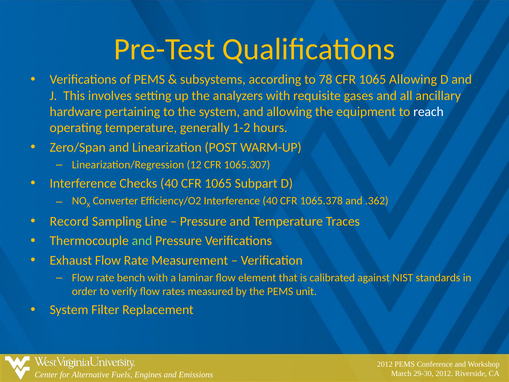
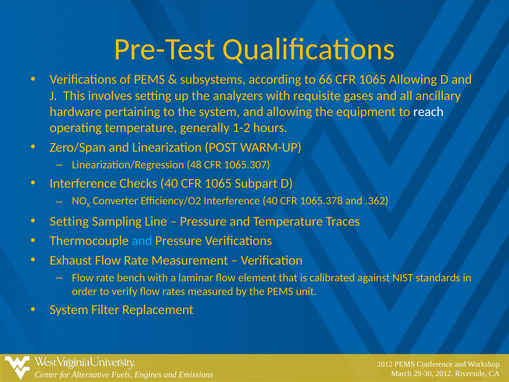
78: 78 -> 66 (325, 79)
12: 12 -> 48 (194, 165)
Record: Record -> Setting (69, 221)
and colour: light green -> light blue (142, 241)
